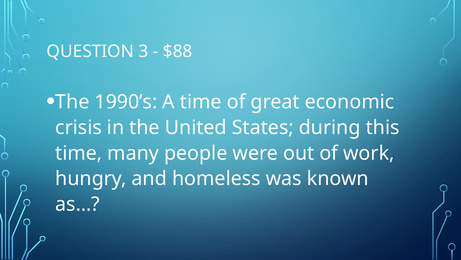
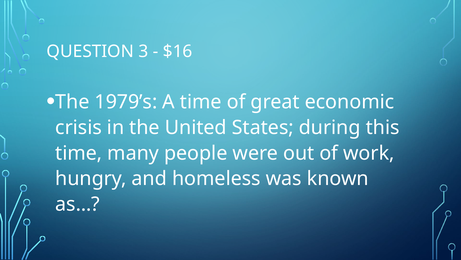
$88: $88 -> $16 (178, 51)
1990’s: 1990’s -> 1979’s (126, 102)
